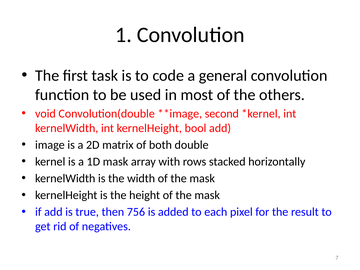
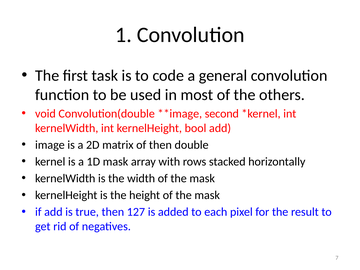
of both: both -> then (160, 145)
756: 756 -> 127 (136, 212)
